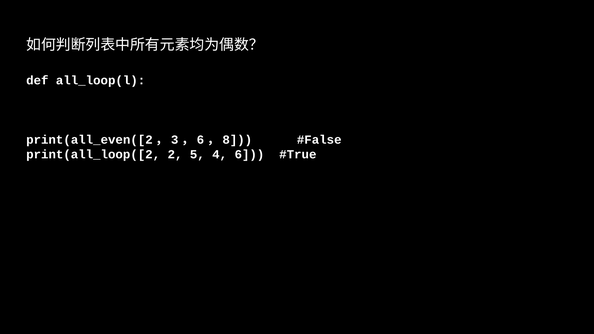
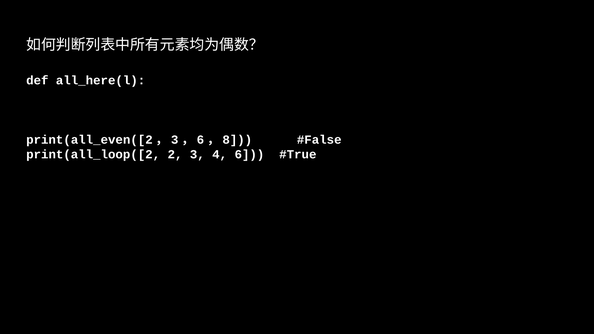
all_loop(l: all_loop(l -> all_here(l (101, 80)
5: 5 -> 3 (197, 155)
